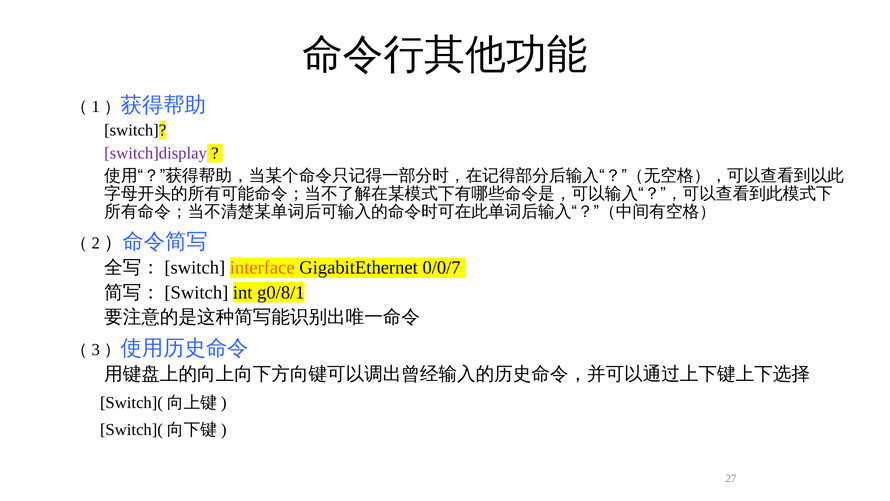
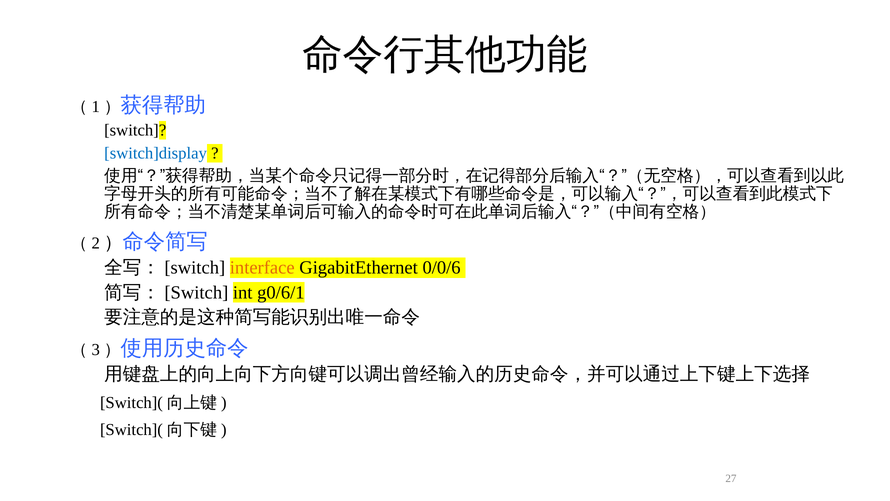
switch]display colour: purple -> blue (156, 153)
0/0/7: 0/0/7 -> 0/0/6 (442, 268)
g0/8/1: g0/8/1 -> g0/6/1 (281, 292)
